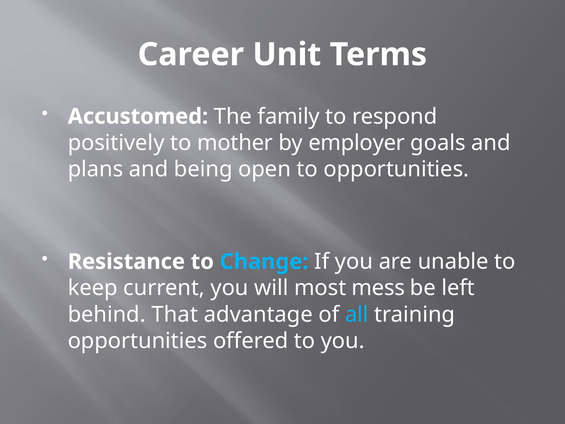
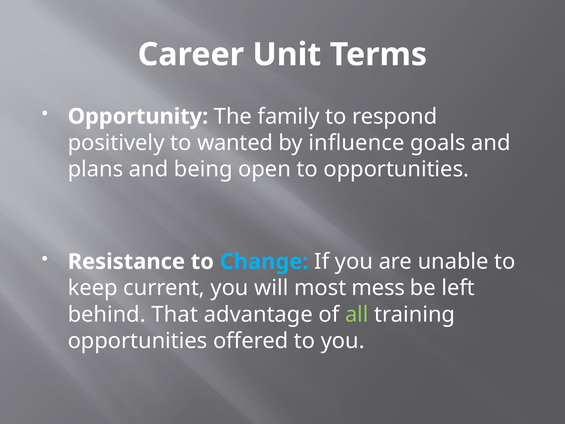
Accustomed: Accustomed -> Opportunity (138, 116)
mother: mother -> wanted (235, 143)
employer: employer -> influence (357, 143)
all colour: light blue -> light green (357, 314)
